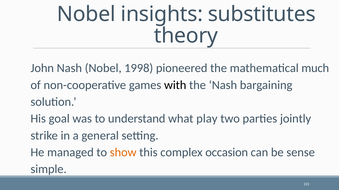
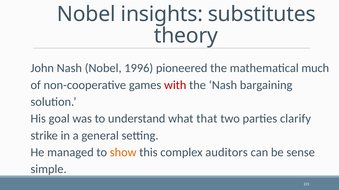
1998: 1998 -> 1996 (139, 68)
with colour: black -> red (175, 85)
play: play -> that (207, 119)
jointly: jointly -> clarify (295, 119)
occasion: occasion -> auditors (227, 153)
